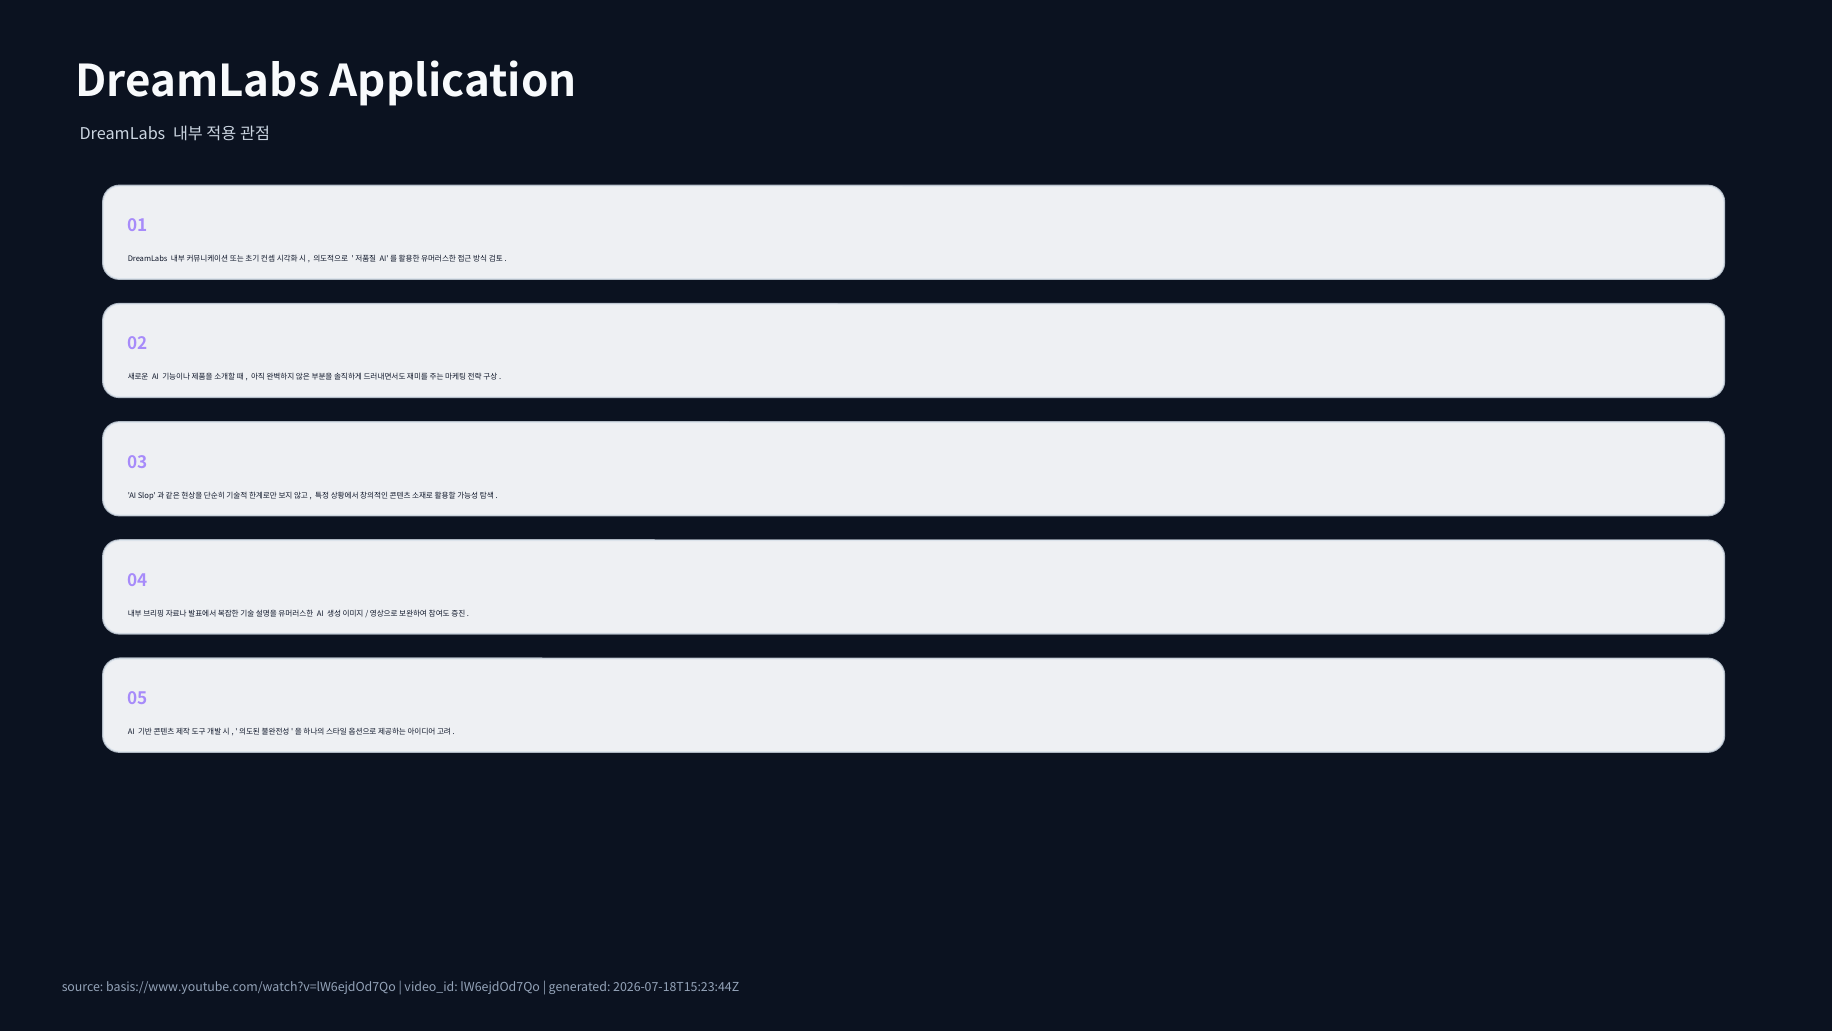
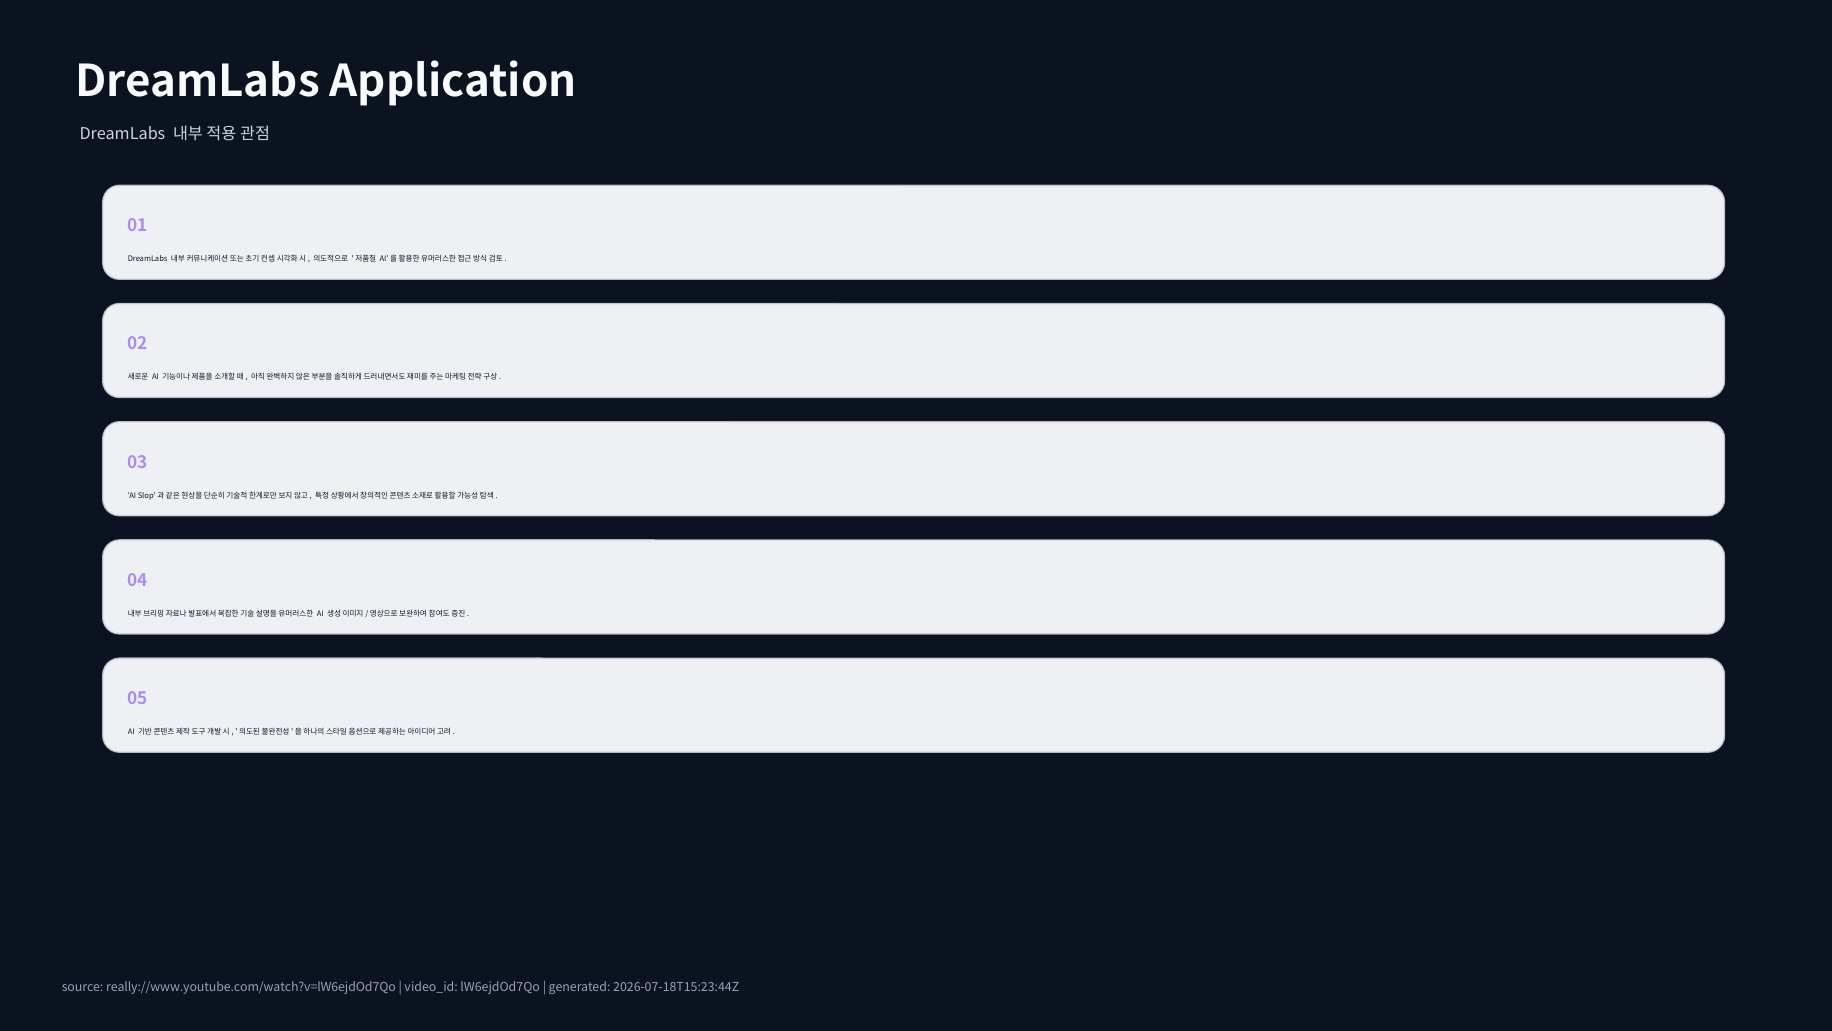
basis://www.youtube.com/watch?v=lW6ejdOd7Qo: basis://www.youtube.com/watch?v=lW6ejdOd7Qo -> really://www.youtube.com/watch?v=lW6ejdOd7Qo (251, 987)
